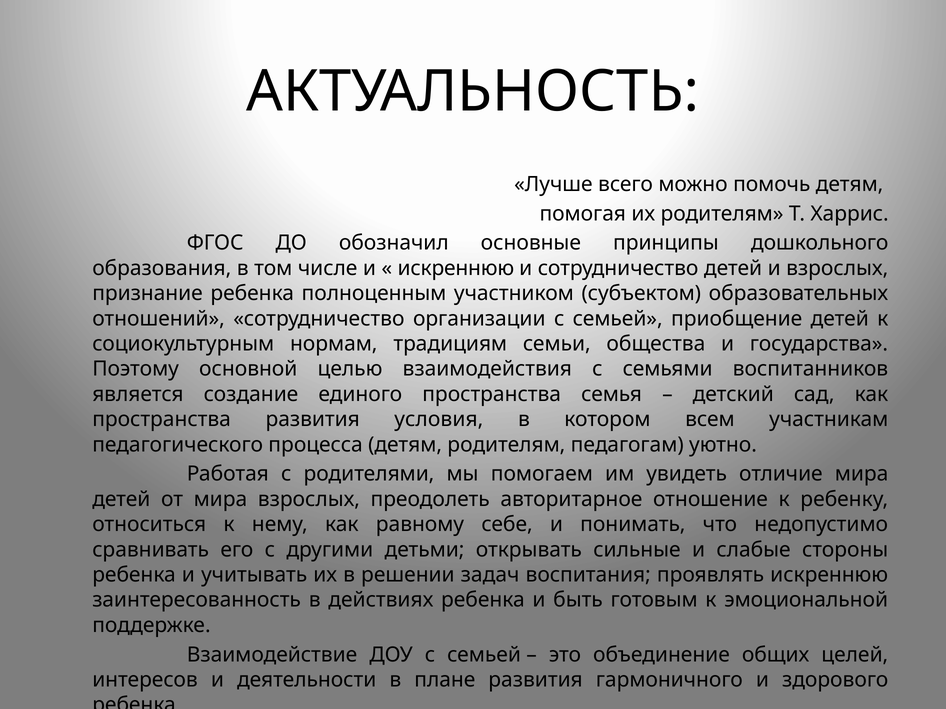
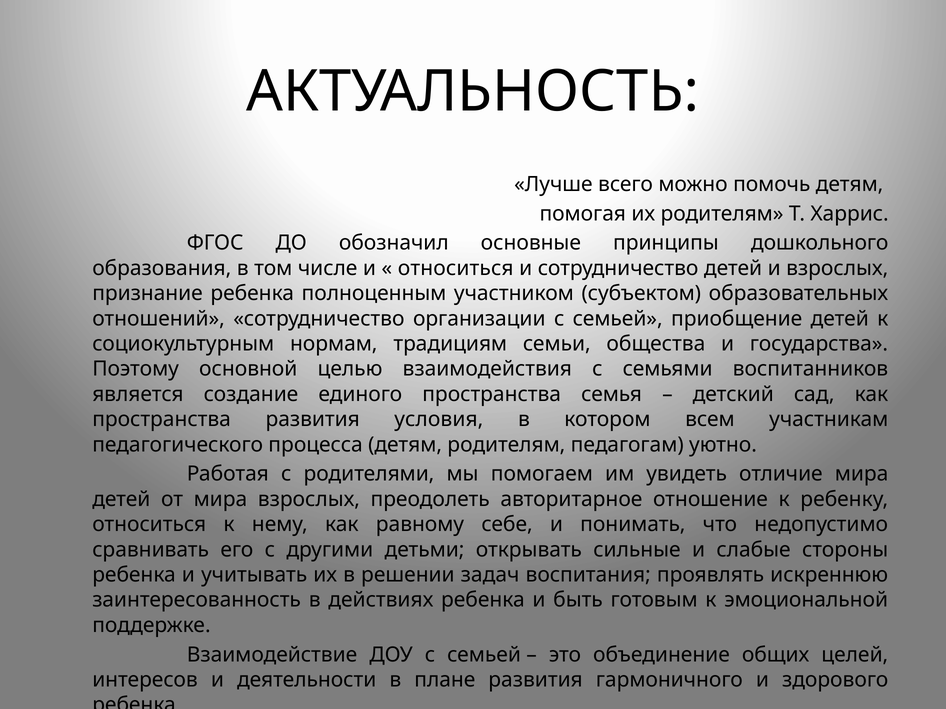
искреннюю: искреннюю -> относиться (456, 268)
